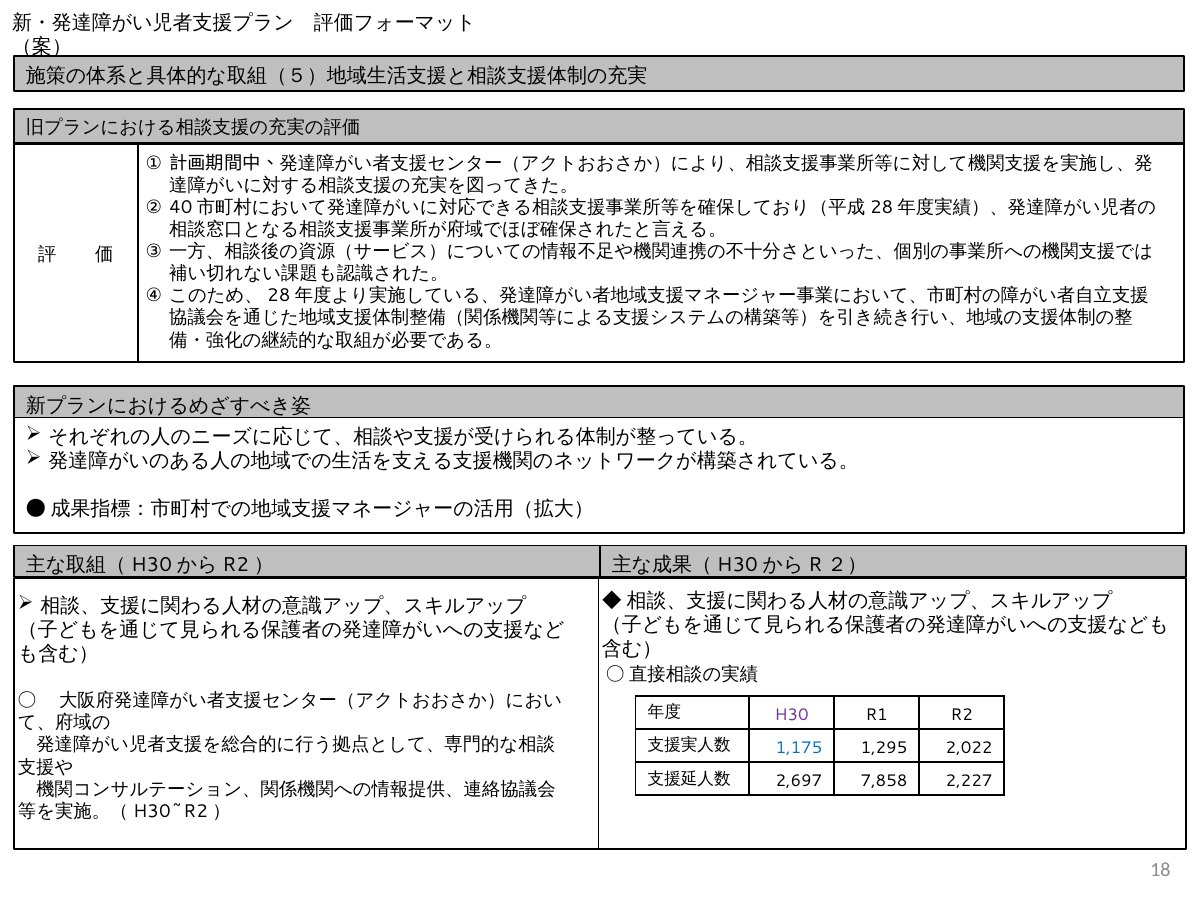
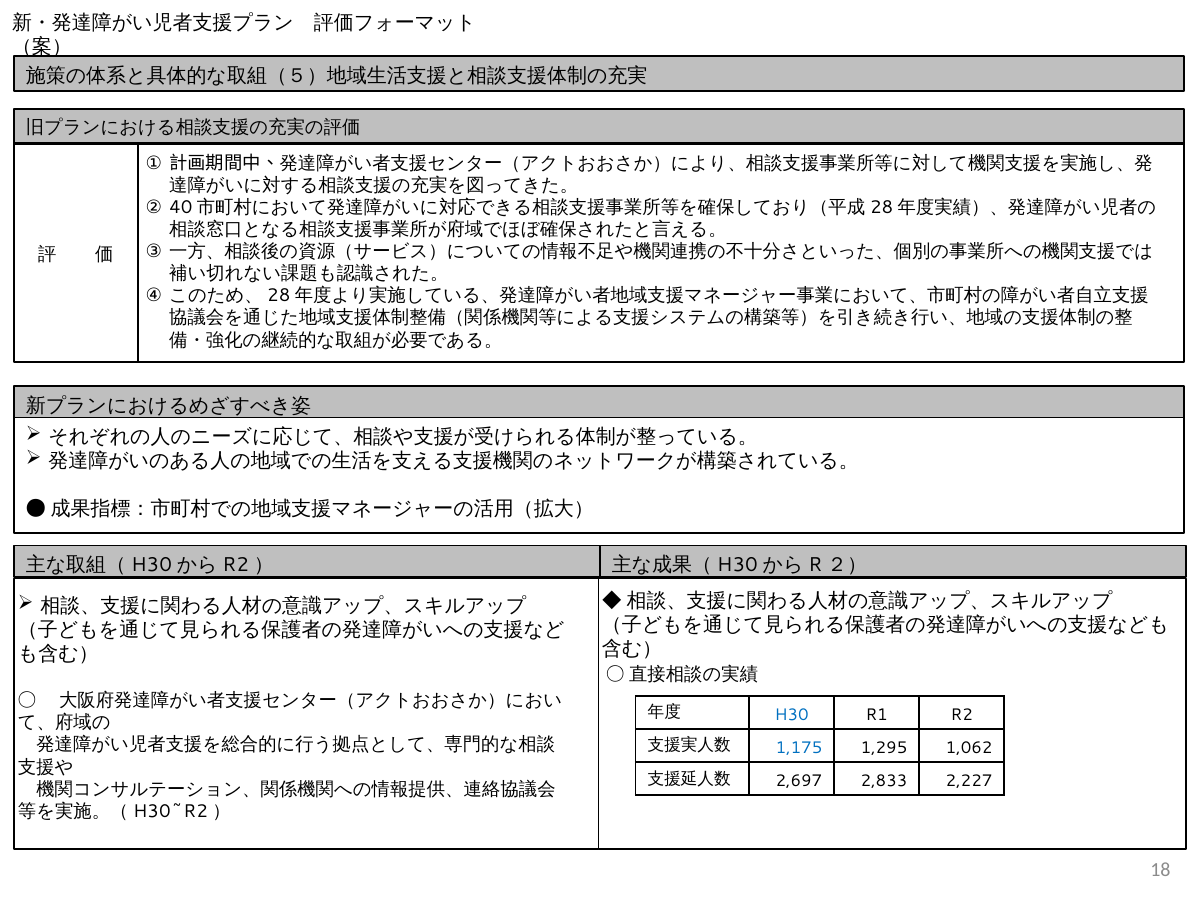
H30 colour: purple -> blue (792, 715)
2,022: 2,022 -> 1,062 (969, 748)
7,858: 7,858 -> 2,833 (884, 781)
